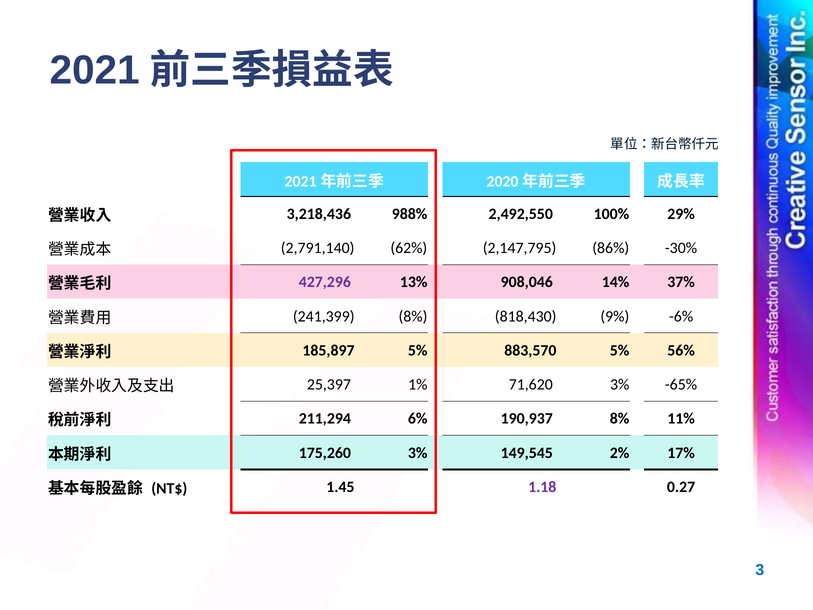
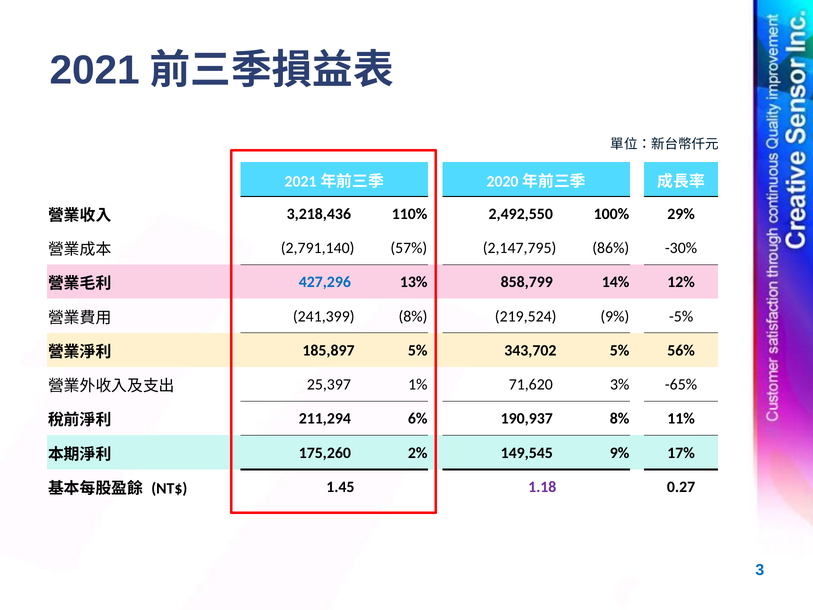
988%: 988% -> 110% (410, 214)
62%: 62% -> 57% (409, 248)
427,296 colour: purple -> blue (325, 282)
908,046: 908,046 -> 858,799 (527, 282)
37%: 37% -> 12% (681, 282)
818,430: 818,430 -> 219,524 (526, 316)
-6%: -6% -> -5% (681, 316)
883,570: 883,570 -> 343,702 (530, 350)
175,260 3%: 3% -> 2% (418, 453)
149,545 2%: 2% -> 9% (620, 453)
